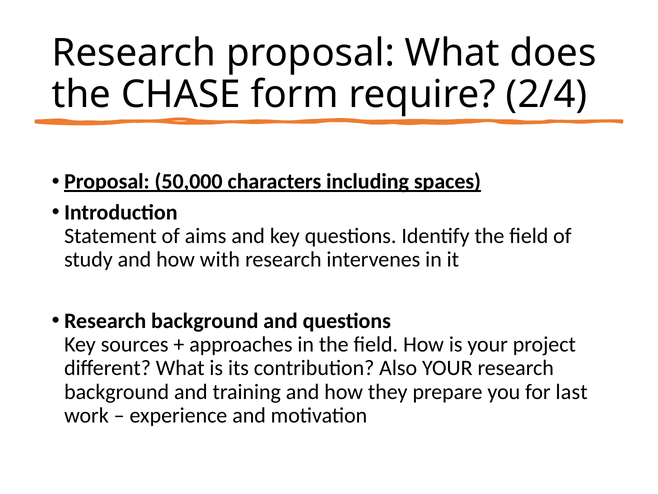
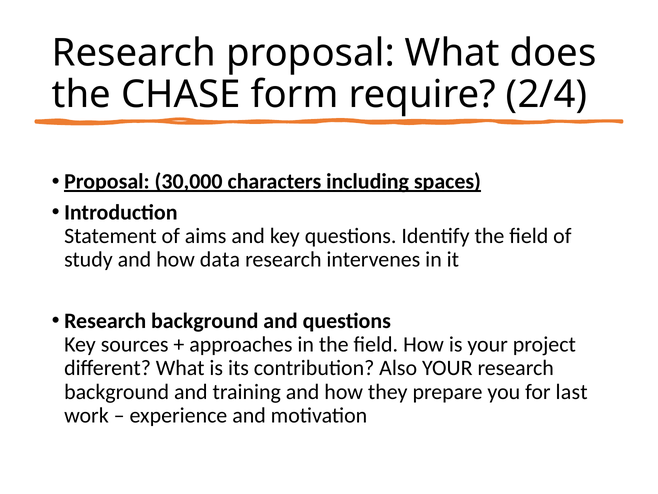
50,000: 50,000 -> 30,000 (189, 182)
with: with -> data (220, 259)
